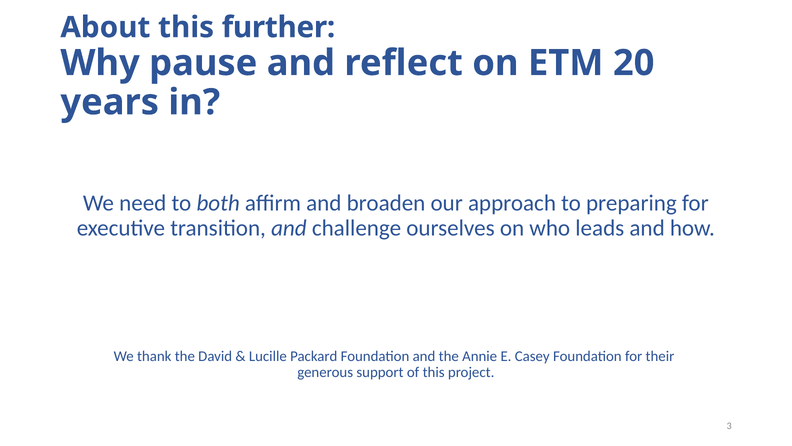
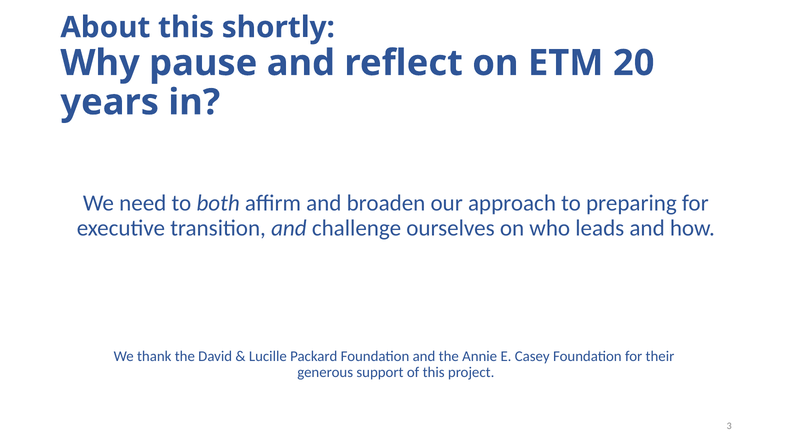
further: further -> shortly (278, 27)
